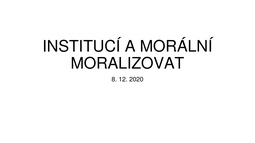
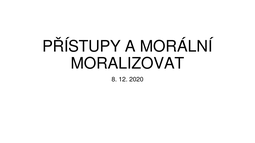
INSTITUCÍ: INSTITUCÍ -> PŘÍSTUPY (82, 47)
